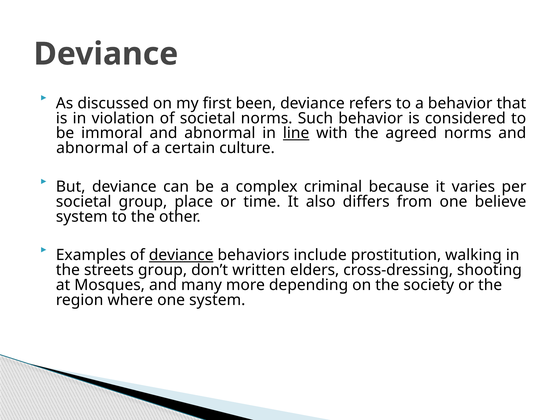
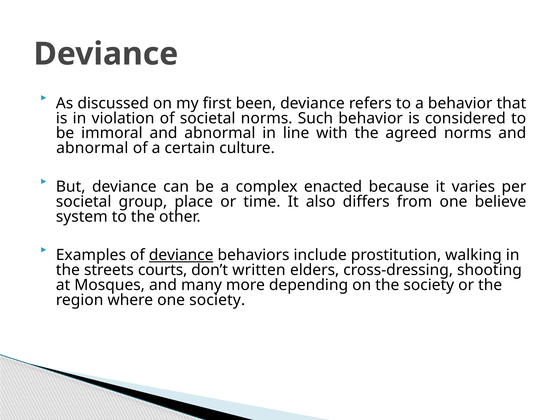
line underline: present -> none (296, 133)
criminal: criminal -> enacted (333, 187)
streets group: group -> courts (163, 270)
one system: system -> society (217, 300)
